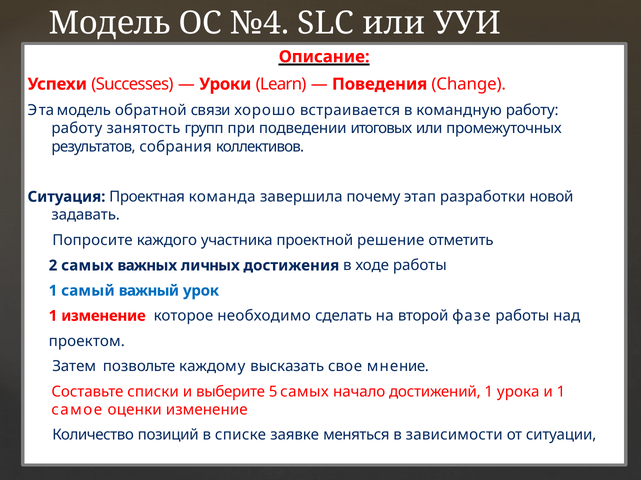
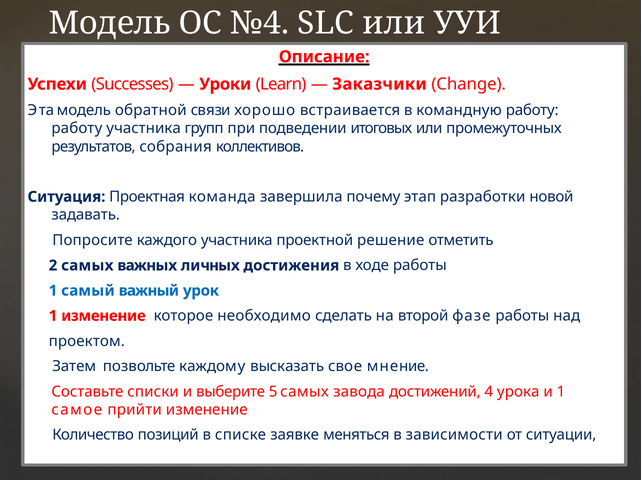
Поведения: Поведения -> Заказчики (379, 84)
работу занятость: занятость -> участника (144, 129)
начало: начало -> завода (359, 392)
достижений 1: 1 -> 4 (489, 392)
оценки: оценки -> прийти (135, 410)
